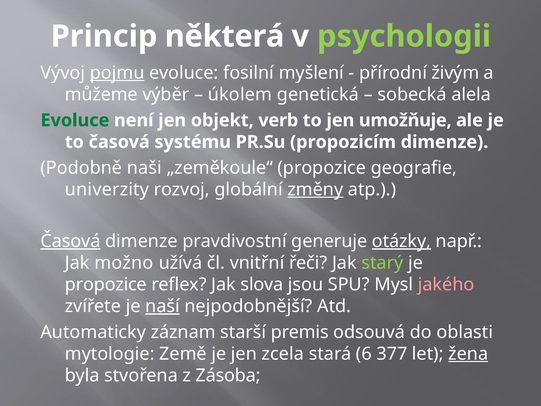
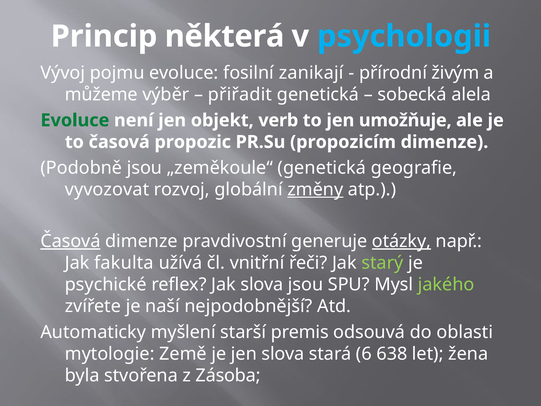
psychologii colour: light green -> light blue (404, 36)
pojmu underline: present -> none (117, 73)
myšlení: myšlení -> zanikají (311, 73)
úkolem: úkolem -> přiřadit (240, 94)
systému: systému -> propozic (193, 142)
Podobně naši: naši -> jsou (144, 168)
„zeměkoule“ propozice: propozice -> genetická (322, 168)
univerzity: univerzity -> vyvozovat (107, 189)
možno: možno -> fakulta (124, 263)
propozice: propozice -> psychické (106, 284)
jakého colour: pink -> light green (446, 284)
naší underline: present -> none (162, 306)
záznam: záznam -> myšlení (183, 332)
jen zcela: zcela -> slova (283, 354)
377: 377 -> 638 (392, 354)
žena underline: present -> none (468, 354)
